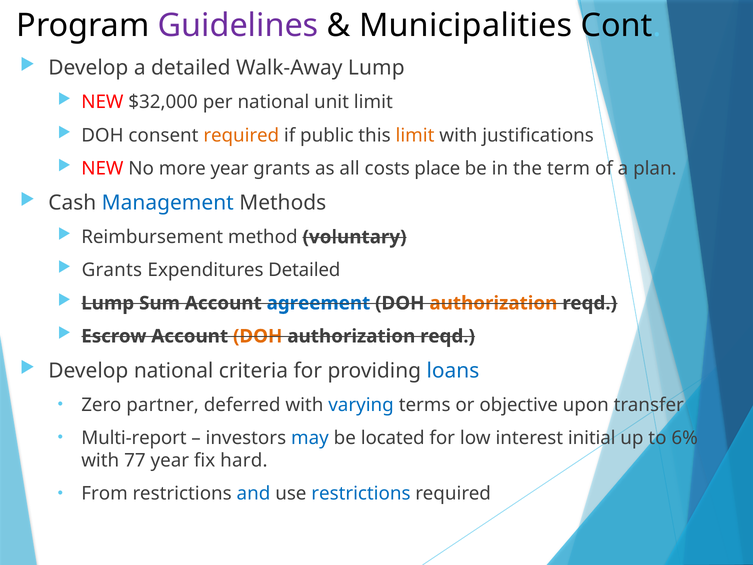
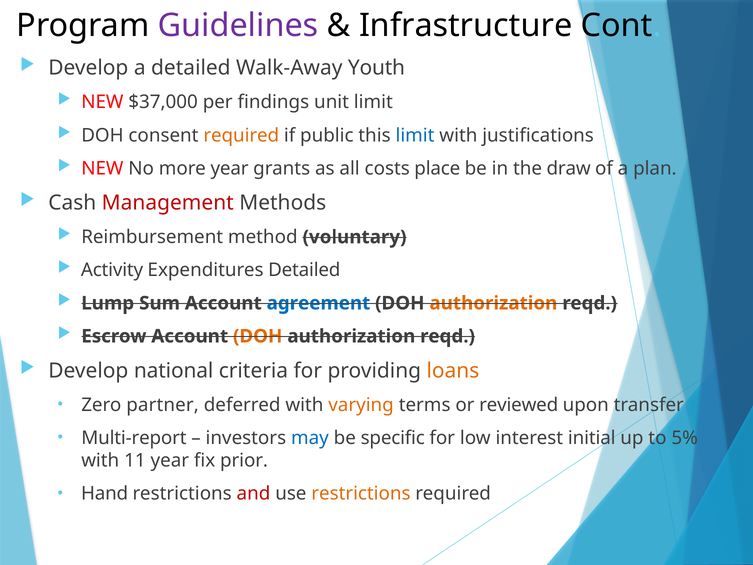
Municipalities: Municipalities -> Infrastructure (466, 25)
Walk-Away Lump: Lump -> Youth (376, 68)
$32,000: $32,000 -> $37,000 (163, 102)
per national: national -> findings (273, 102)
limit colour: orange -> blue (415, 135)
term: term -> draw (569, 168)
Management colour: blue -> red (168, 203)
Grants: Grants -> Activity (112, 270)
loans colour: blue -> orange (453, 371)
varying colour: blue -> orange (361, 405)
objective: objective -> reviewed (519, 405)
located: located -> specific (393, 438)
6%: 6% -> 5% (685, 438)
77: 77 -> 11 (135, 460)
hard: hard -> prior (244, 460)
From: From -> Hand (105, 493)
and colour: blue -> red (253, 493)
restrictions colour: blue -> orange (361, 493)
